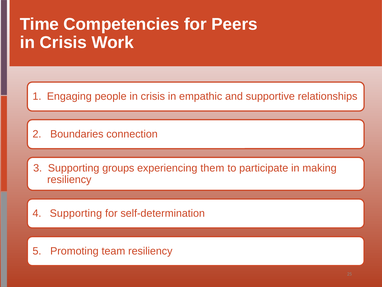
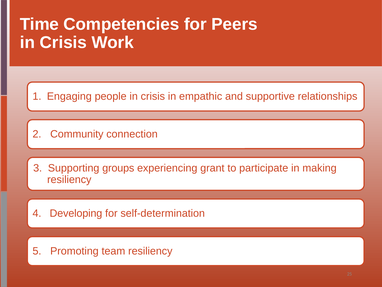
Boundaries: Boundaries -> Community (77, 134)
them: them -> grant (212, 168)
4 Supporting: Supporting -> Developing (76, 213)
